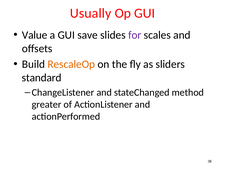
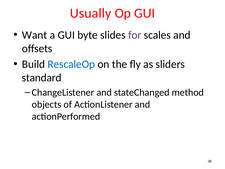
Value: Value -> Want (35, 35)
save: save -> byte (88, 35)
RescaleOp colour: orange -> blue (71, 64)
greater: greater -> objects (47, 104)
